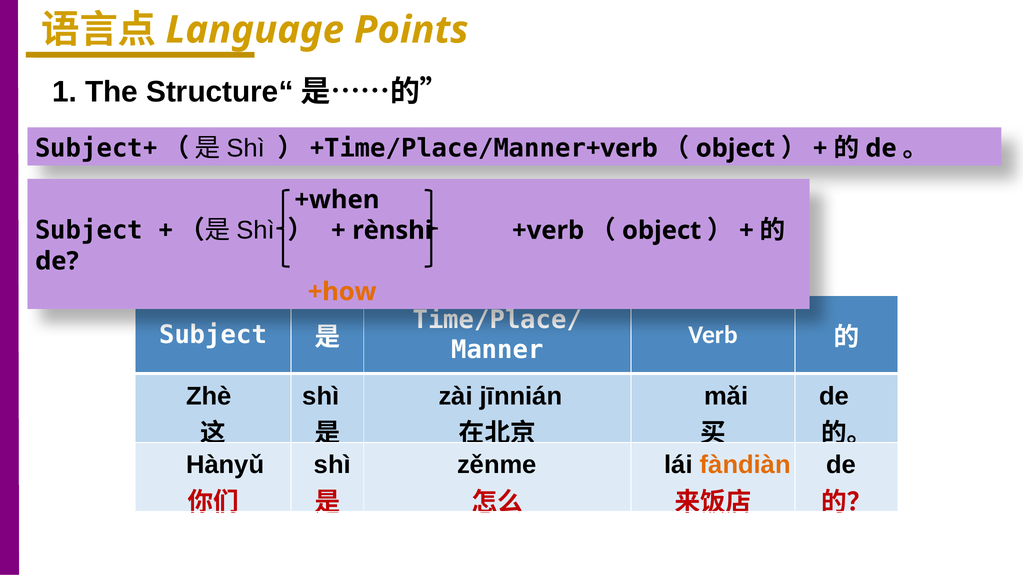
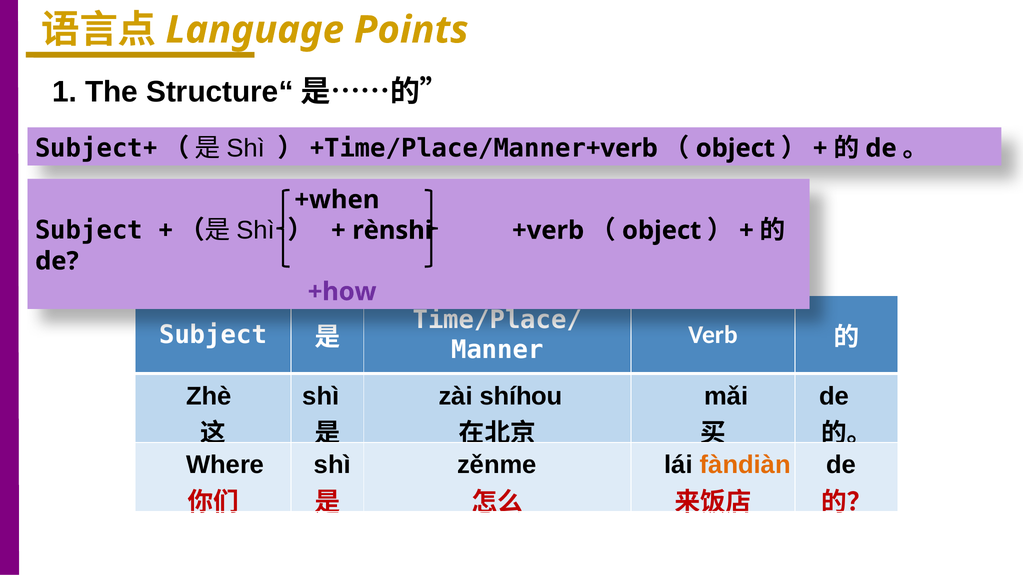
+how colour: orange -> purple (342, 292)
jīnnián: jīnnián -> shíhou (521, 397)
Hànyǔ: Hànyǔ -> Where (225, 465)
